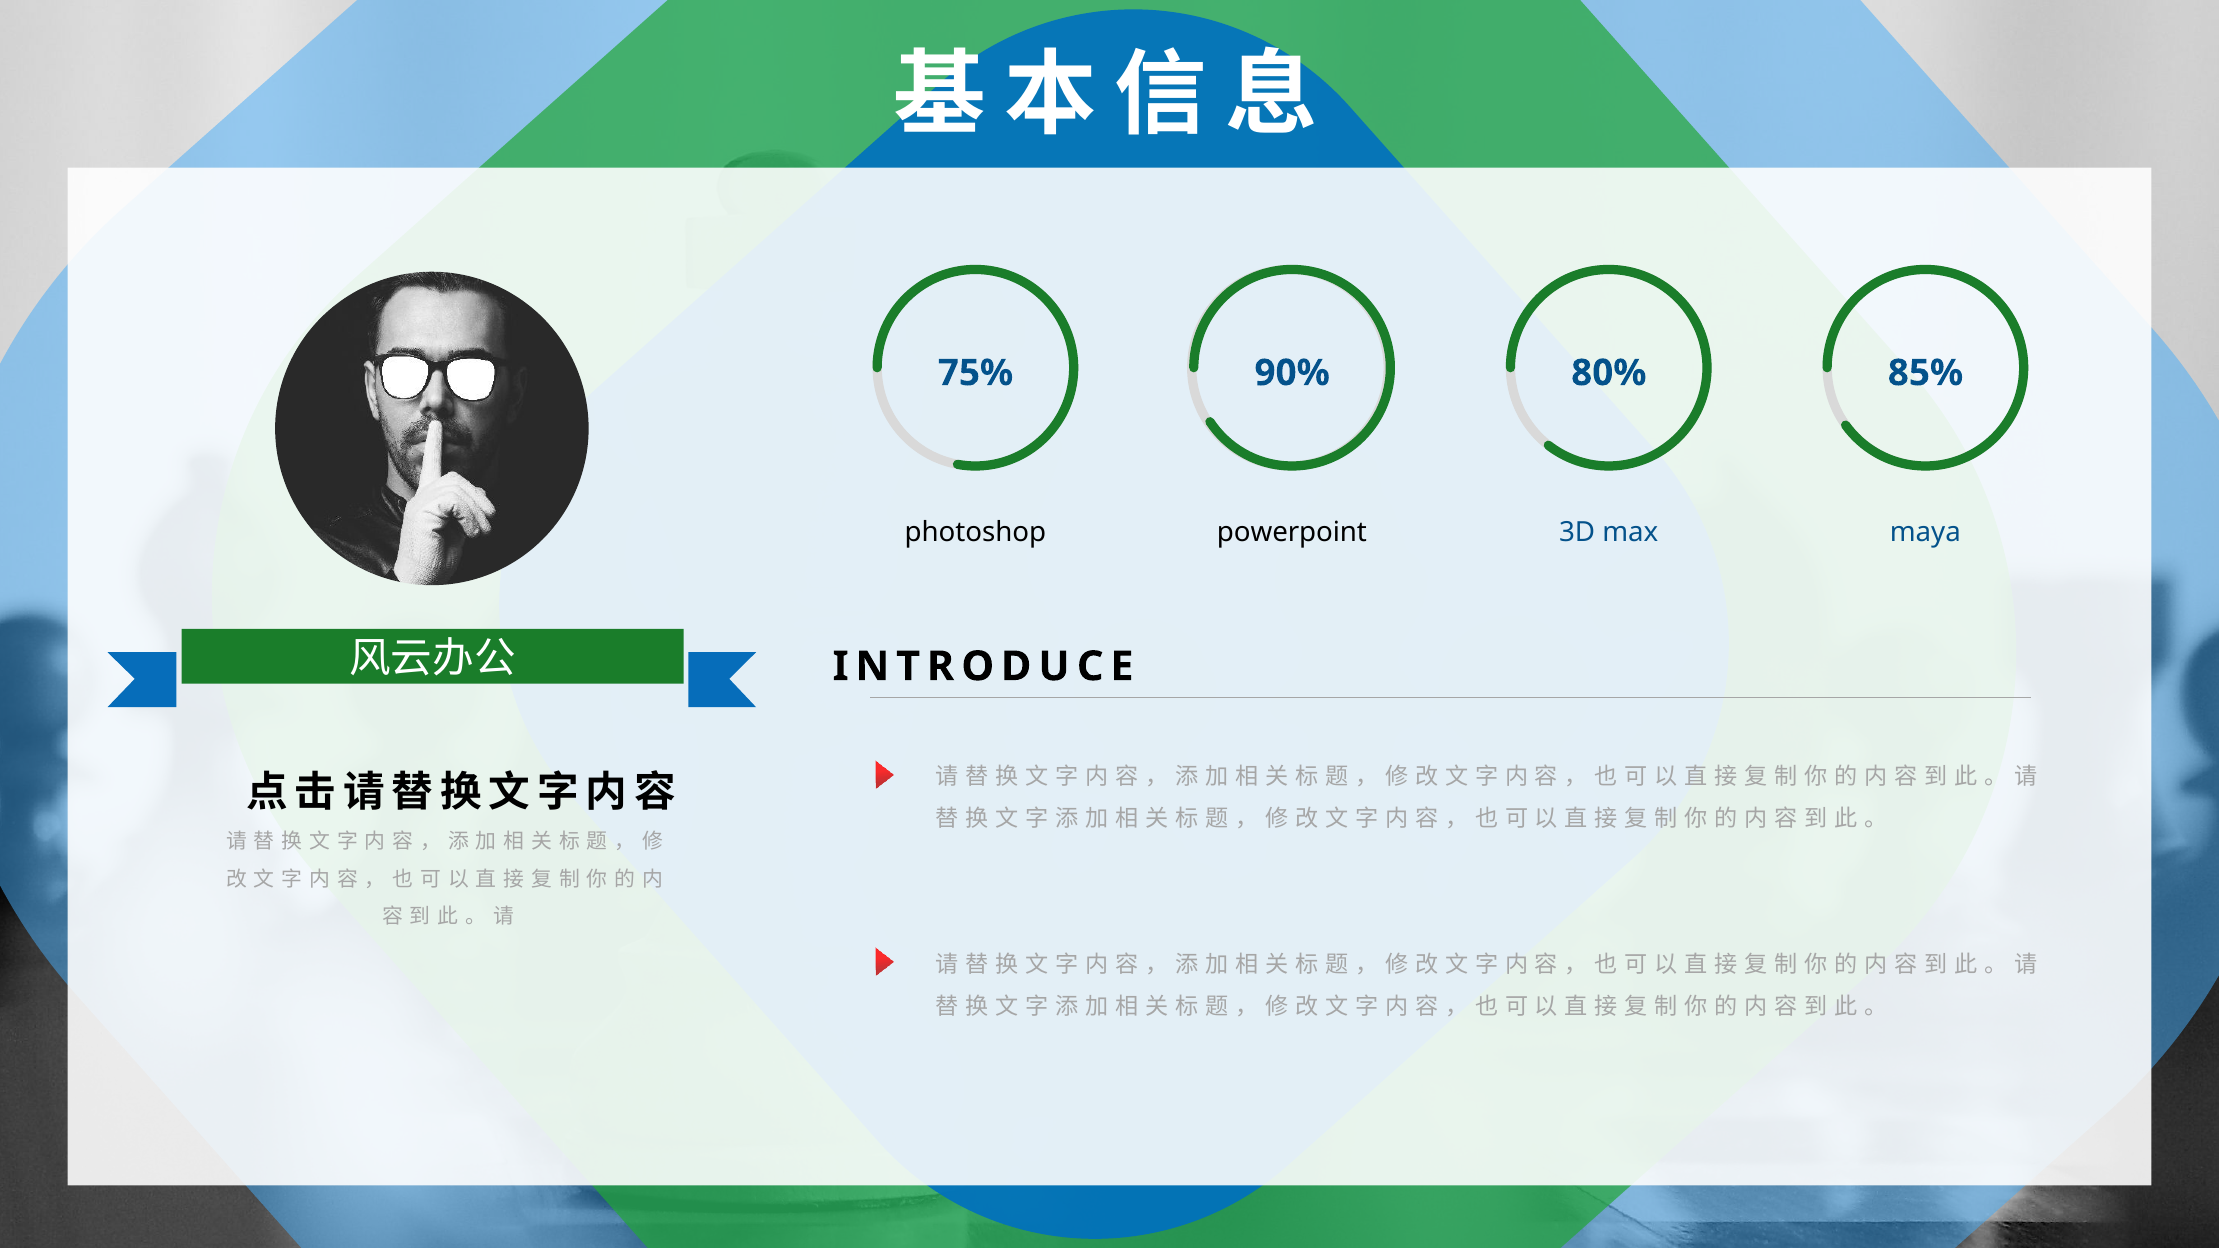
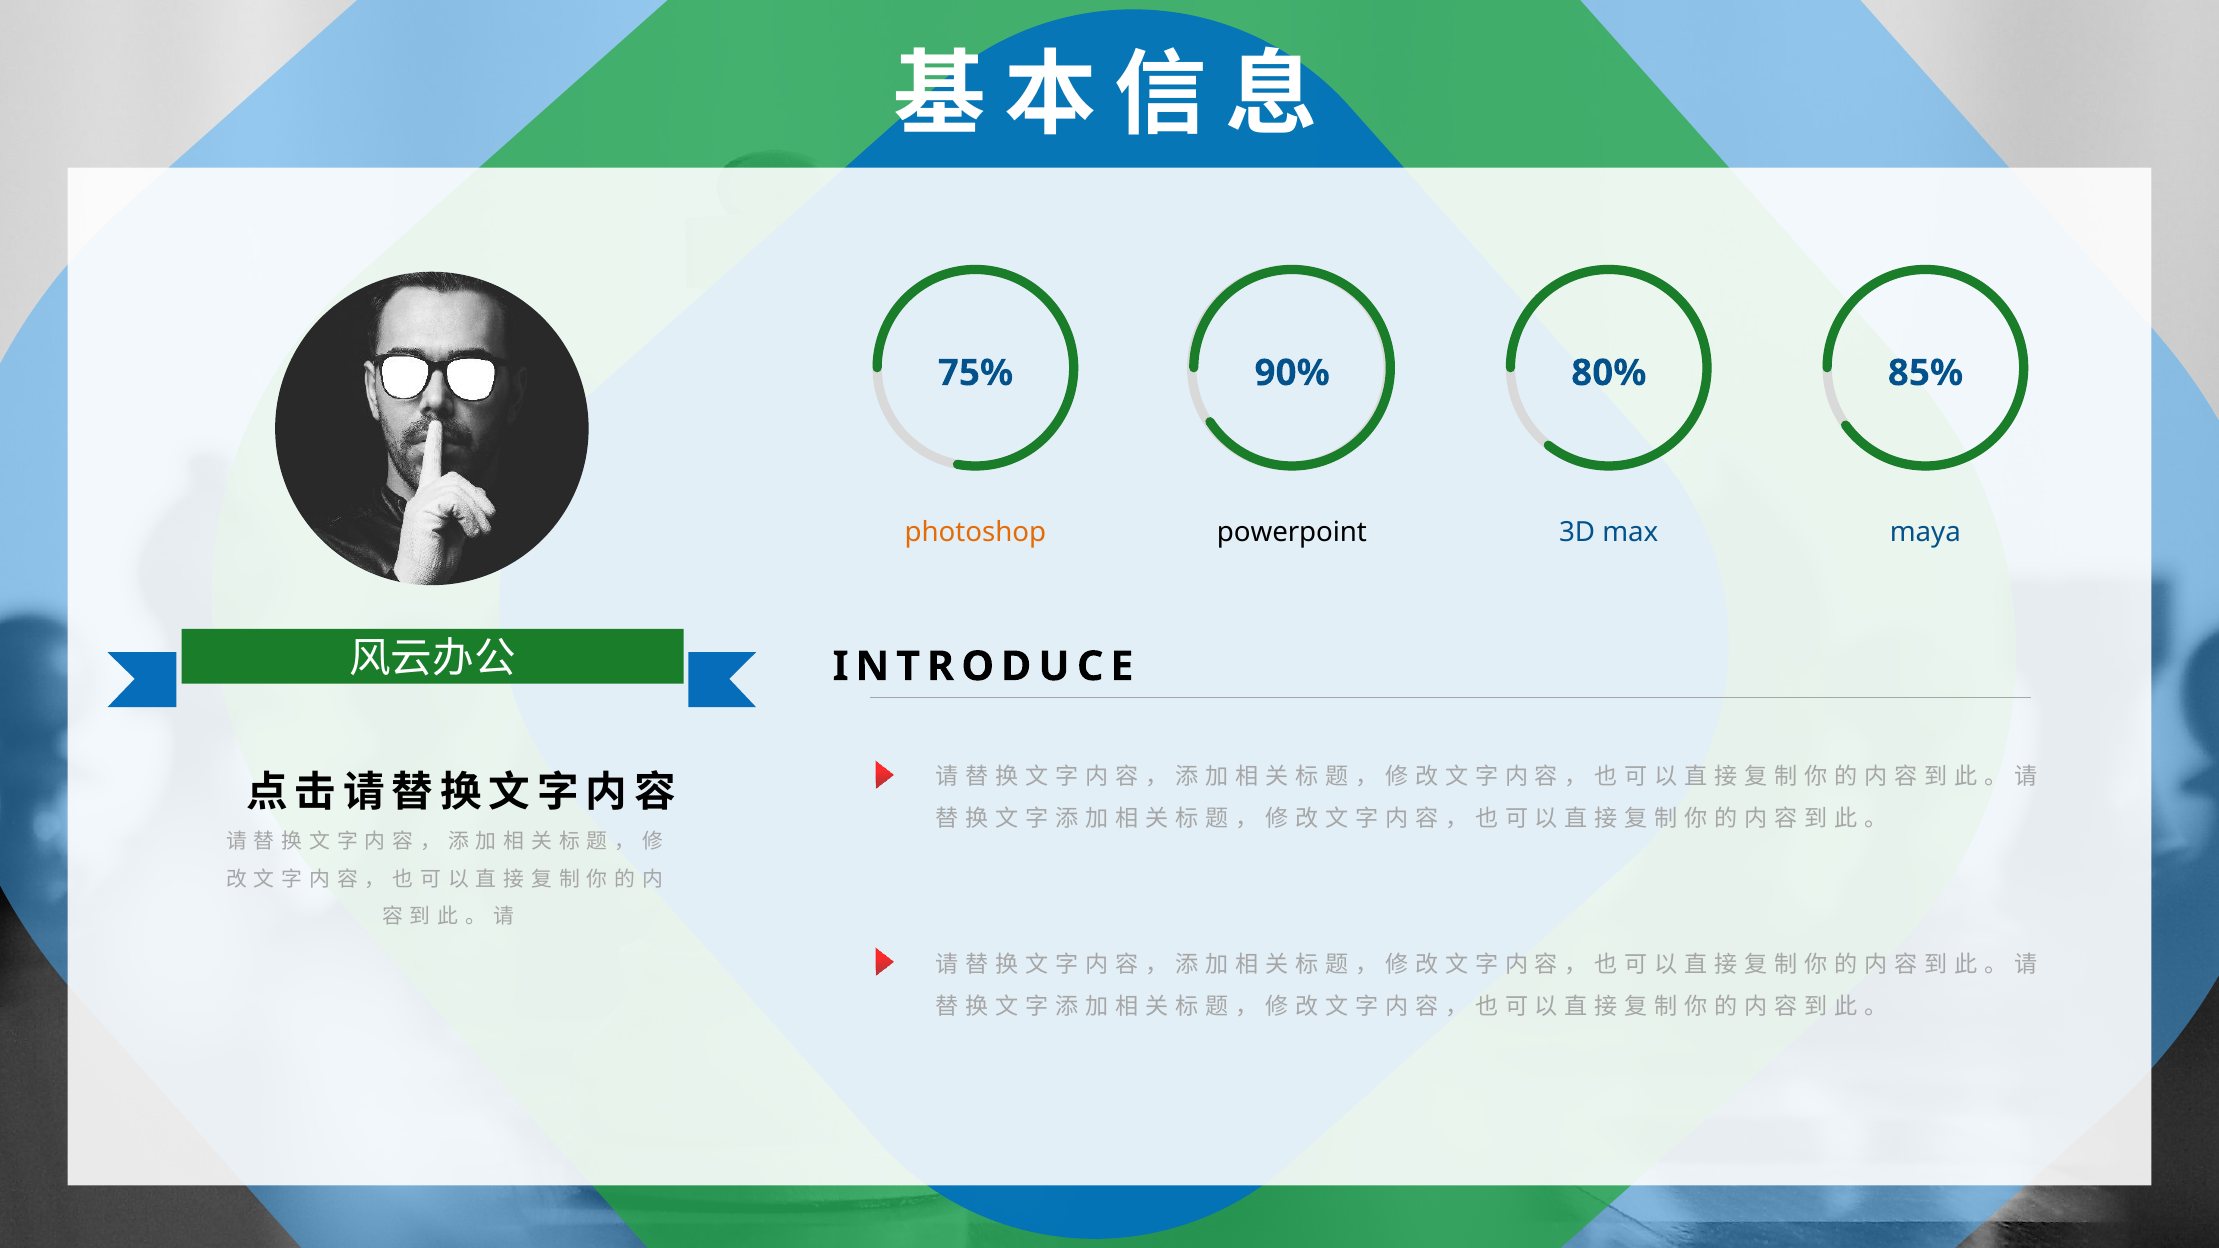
photoshop colour: black -> orange (975, 533)
